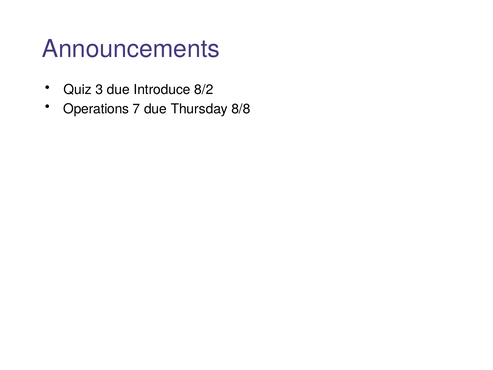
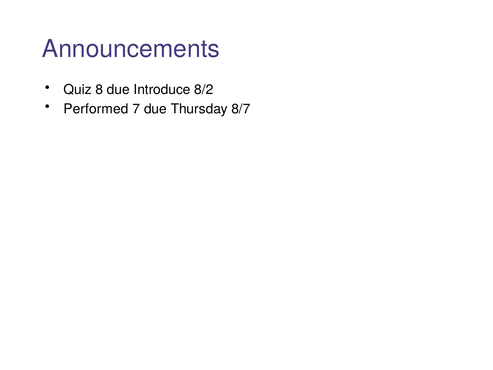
3: 3 -> 8 (99, 90)
Operations: Operations -> Performed (96, 109)
8/8: 8/8 -> 8/7 (241, 109)
